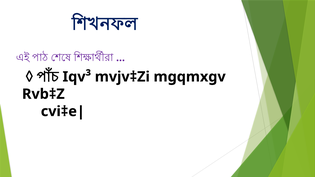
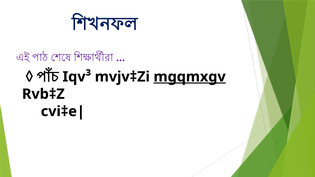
mgqmxgv underline: none -> present (190, 77)
